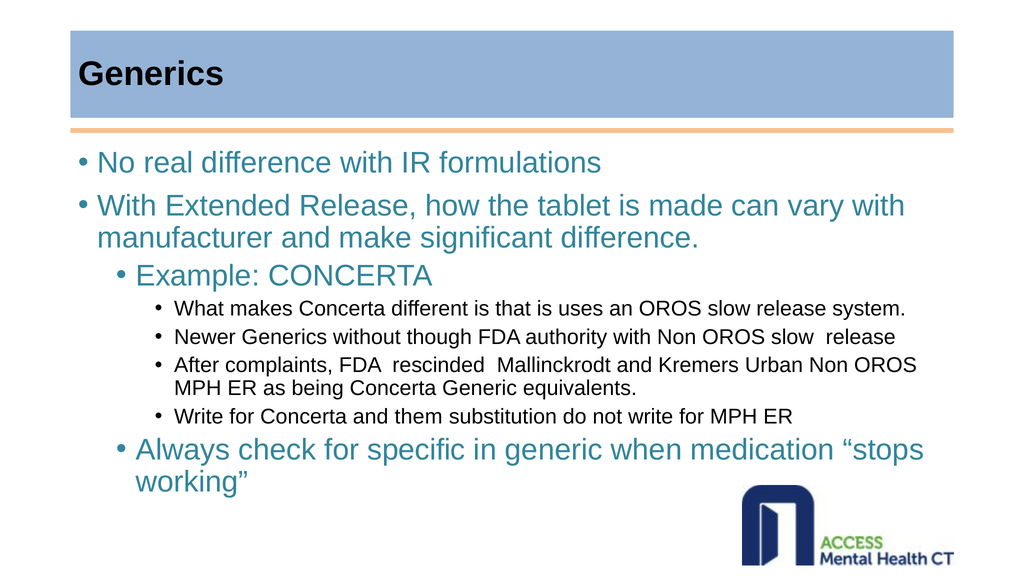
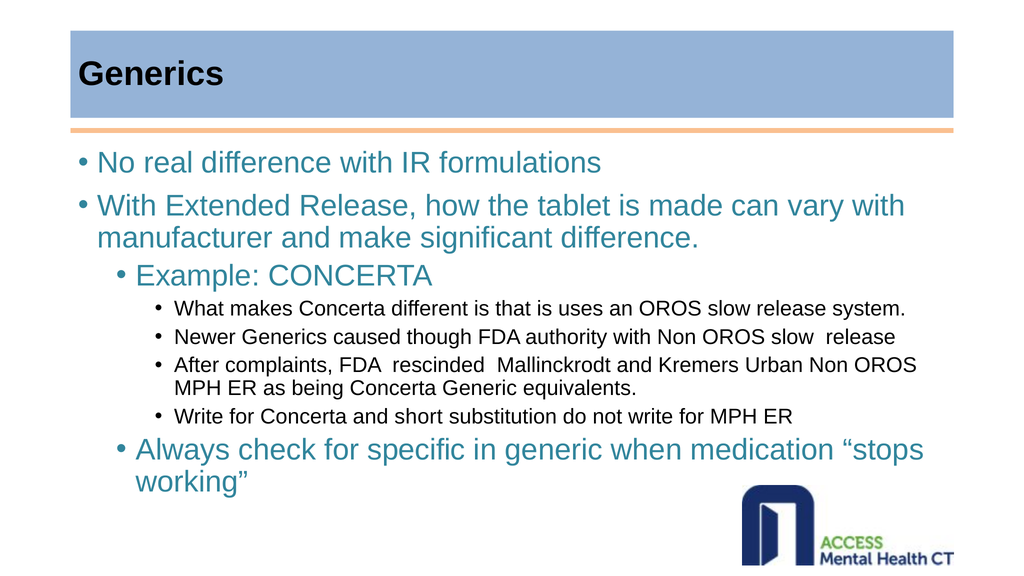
without: without -> caused (367, 337)
them: them -> short (419, 417)
